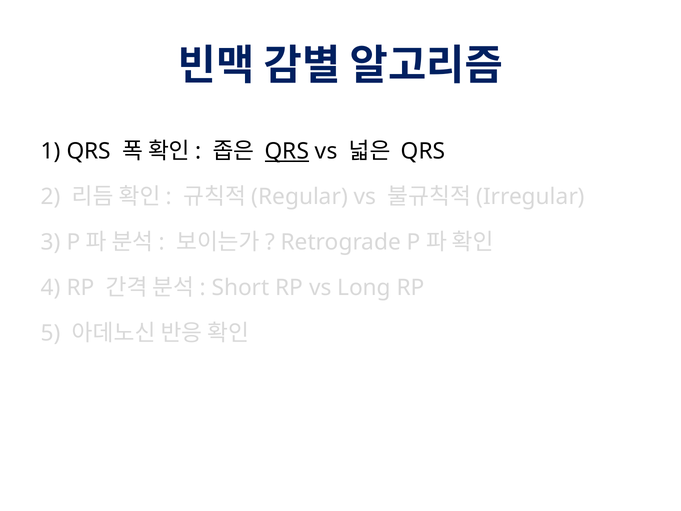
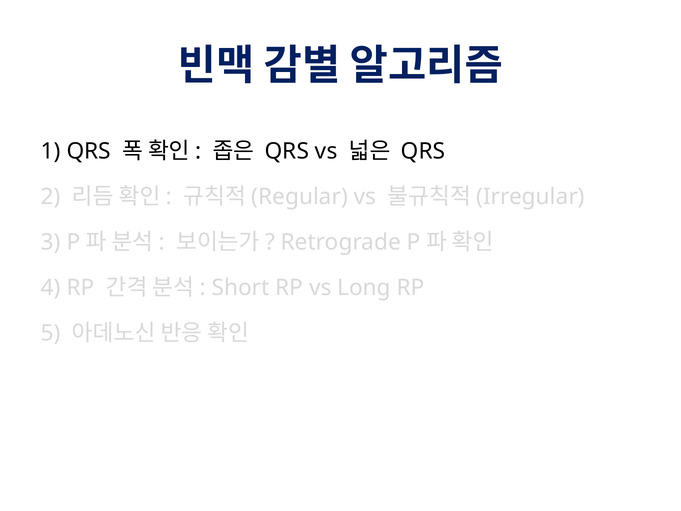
QRS underline: present -> none (287, 151)
